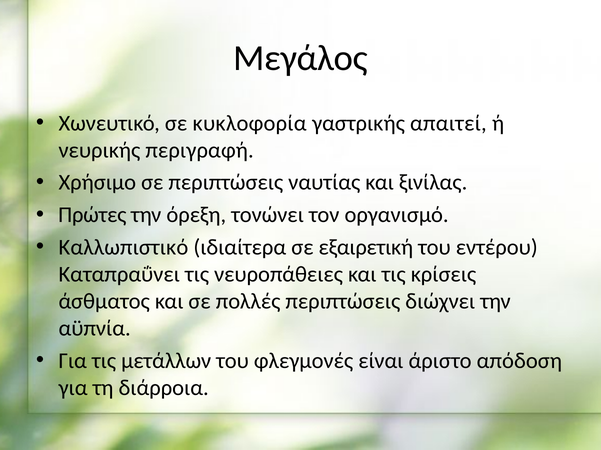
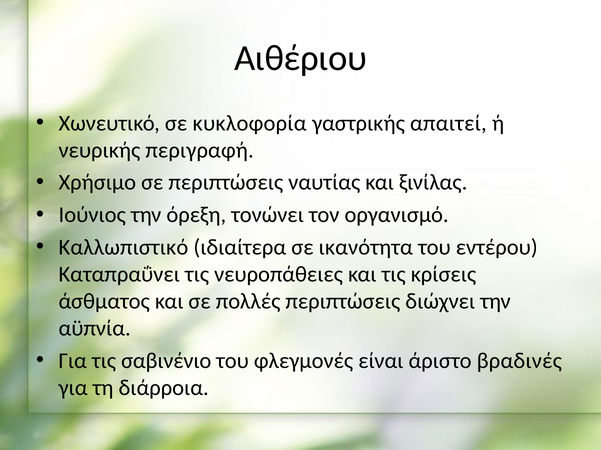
Μεγάλος: Μεγάλος -> Αιθέριου (301, 58)
Πρώτες: Πρώτες -> Ιούνιος (92, 215)
εξαιρετική: εξαιρετική -> ικανότητα (366, 248)
μετάλλων: μετάλλων -> σαβινένιο (166, 361)
απόδοση: απόδοση -> βραδινές (519, 361)
